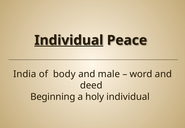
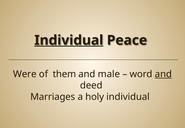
India: India -> Were (25, 74)
body: body -> them (64, 74)
and underline: none -> present (163, 74)
Beginning: Beginning -> Marriages (53, 97)
